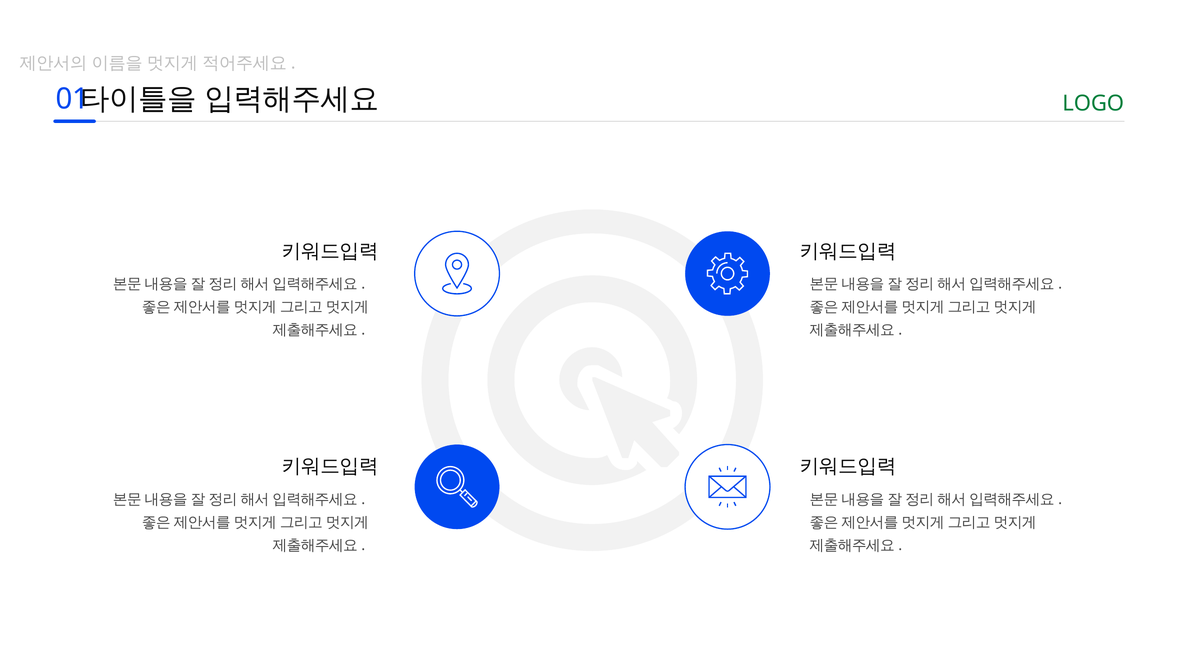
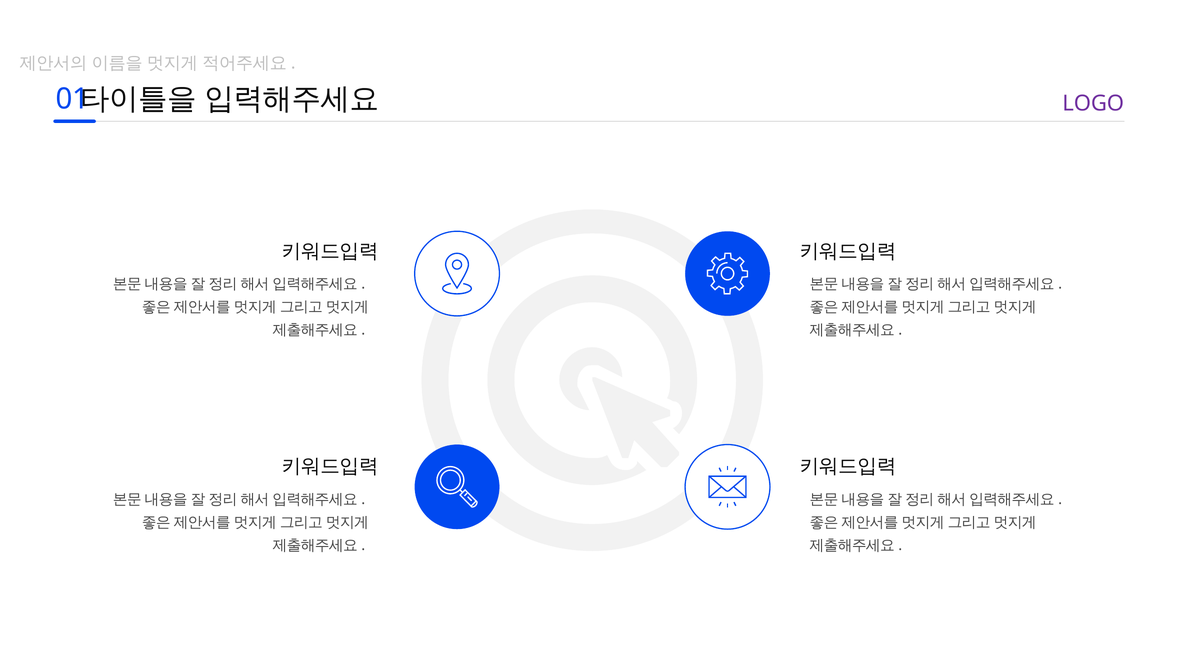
LOGO colour: green -> purple (1093, 103)
